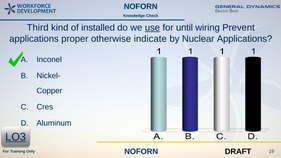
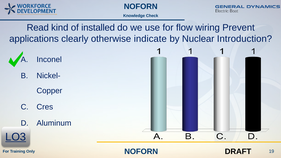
Third: Third -> Read (38, 28)
use underline: present -> none (152, 28)
until: until -> flow (184, 28)
proper: proper -> clearly (75, 39)
Nuclear Applications: Applications -> Introduction (244, 39)
